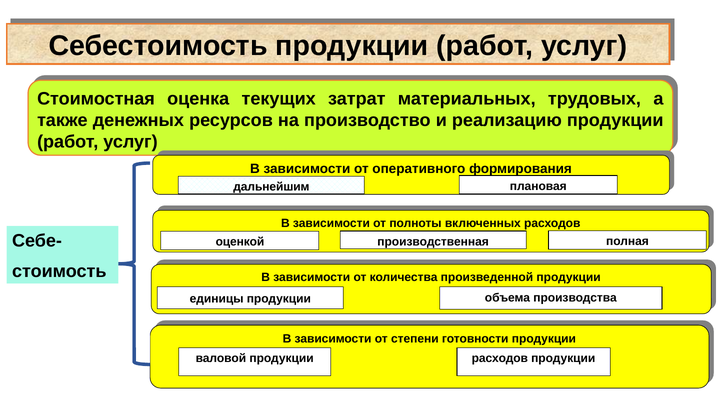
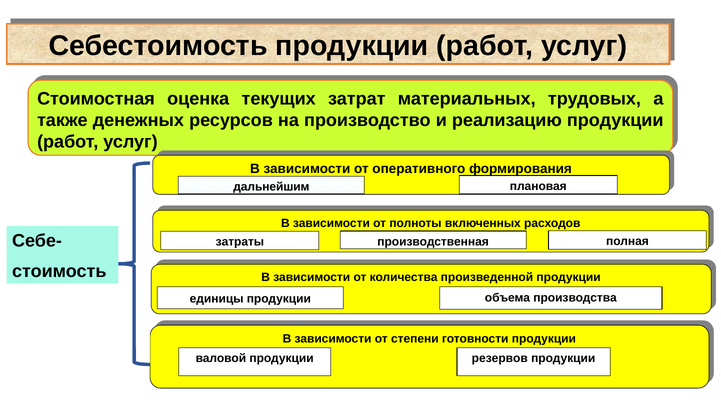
оценкой: оценкой -> затраты (240, 242)
расходов: расходов -> резервов (500, 359)
